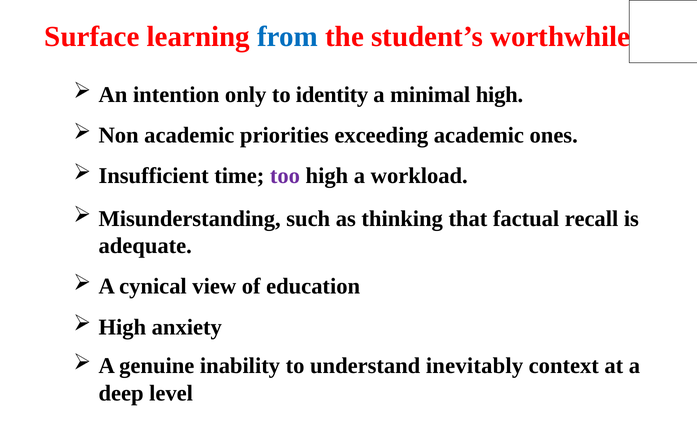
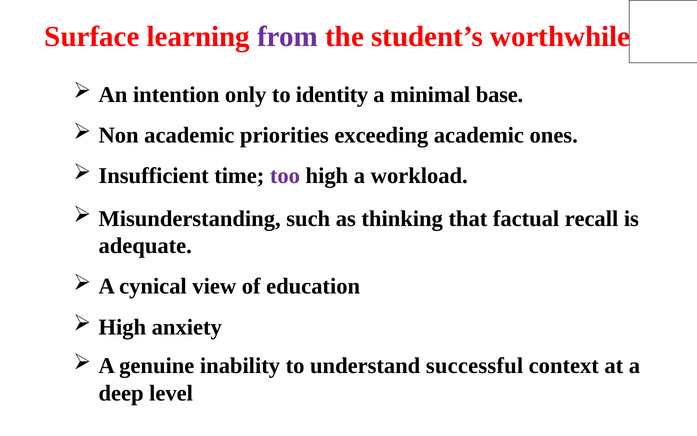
from colour: blue -> purple (288, 37)
minimal high: high -> base (499, 94)
inevitably: inevitably -> successful (475, 366)
